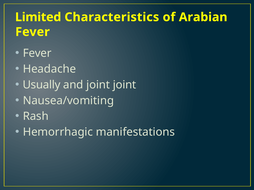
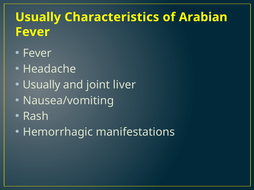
Limited: Limited -> Usually (38, 17)
joint joint: joint -> liver (124, 85)
